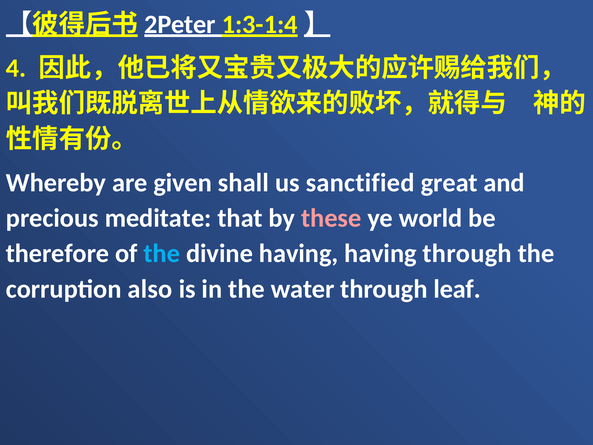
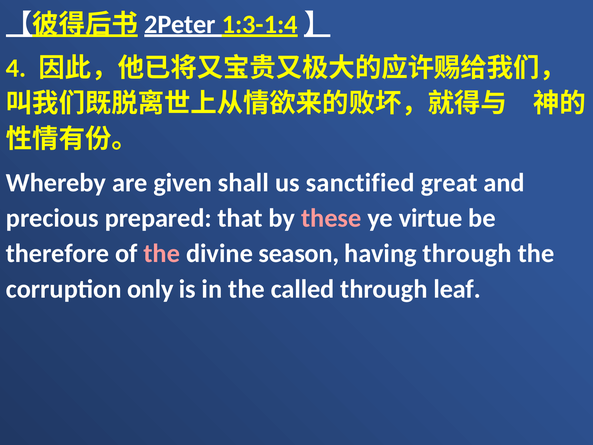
meditate: meditate -> prepared (158, 218)
world: world -> virtue (431, 218)
the colour: light blue -> pink (162, 253)
divine having: having -> season (299, 253)
also: also -> only (150, 289)
water: water -> called (303, 289)
